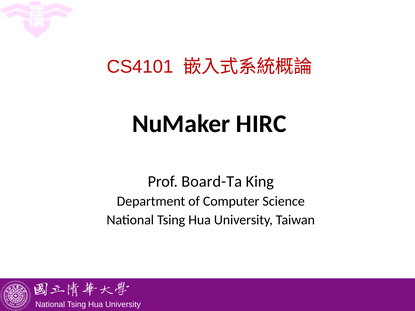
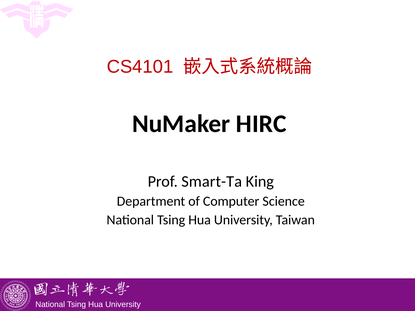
Board-Ta: Board-Ta -> Smart-Ta (212, 182)
